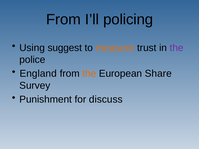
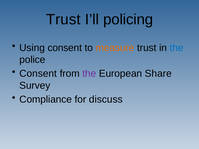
From: From -> Trust (63, 19)
Using suggest: suggest -> consent (65, 48)
the colour: purple -> blue (177, 48)
England: England -> Consent (38, 74)
the colour: orange -> purple (89, 74)
Punishment: Punishment -> Compliance (46, 100)
